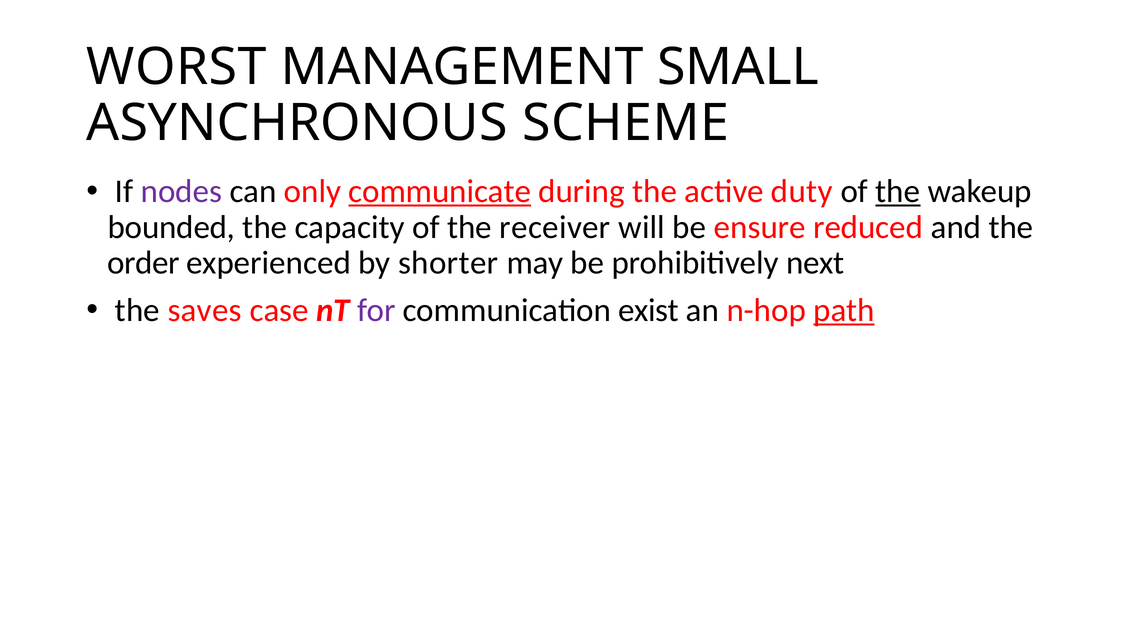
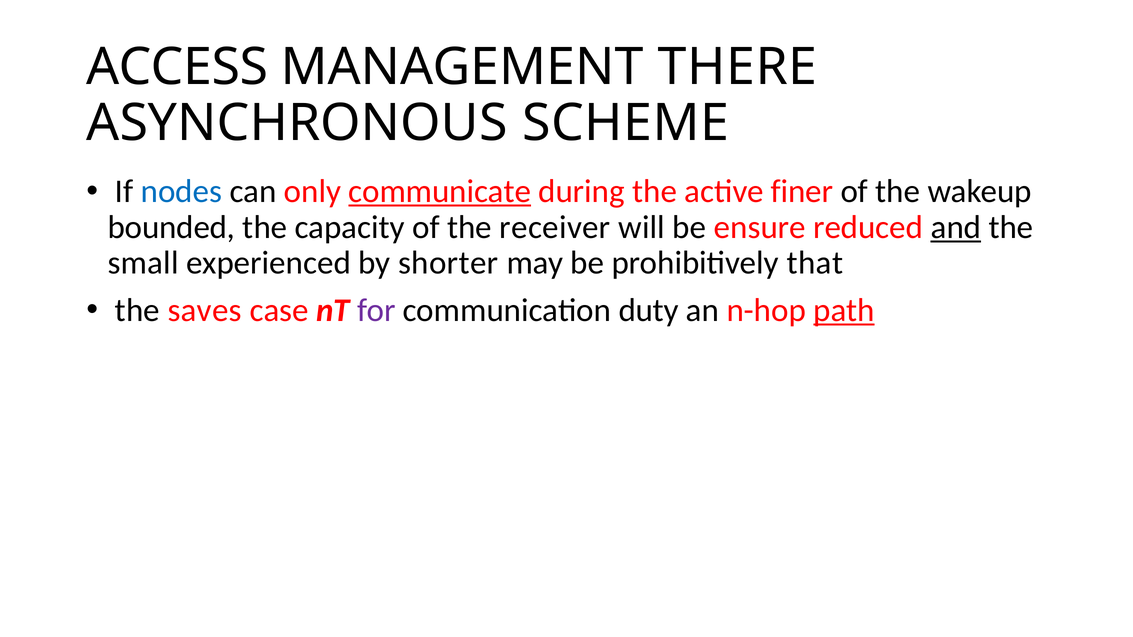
WORST: WORST -> ACCESS (177, 67)
SMALL: SMALL -> THERE (738, 67)
nodes colour: purple -> blue (181, 192)
duty: duty -> finer (802, 192)
the underline: present -> none (898, 192)
and underline: none -> present (956, 227)
order: order -> small (143, 263)
next: next -> that (815, 263)
exist: exist -> duty (649, 310)
